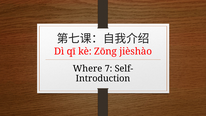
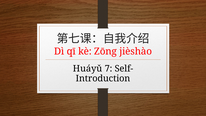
Where: Where -> Huáyǔ (88, 69)
